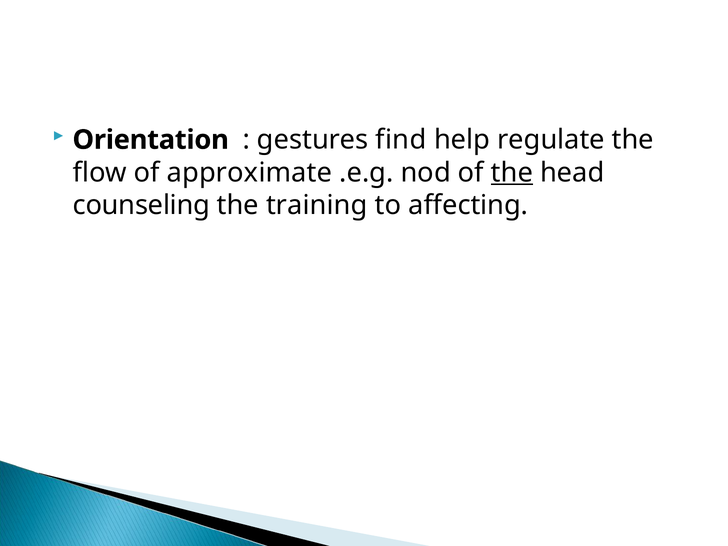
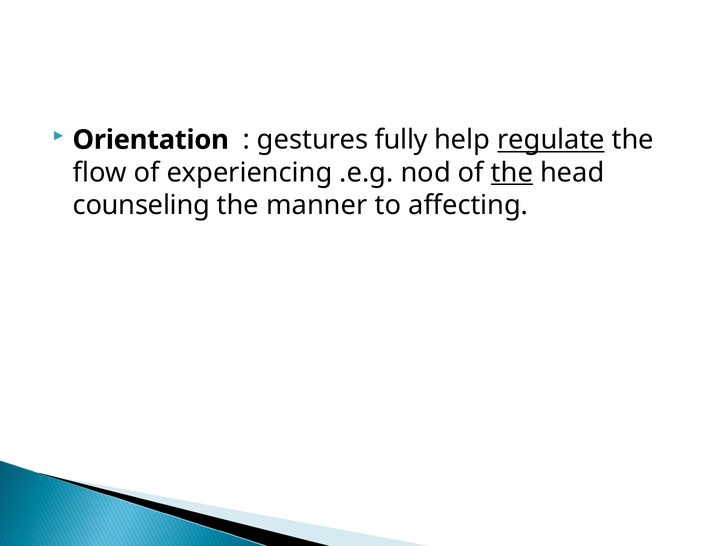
find: find -> fully (401, 140)
regulate underline: none -> present (551, 140)
approximate: approximate -> experiencing (250, 173)
training: training -> manner (317, 205)
